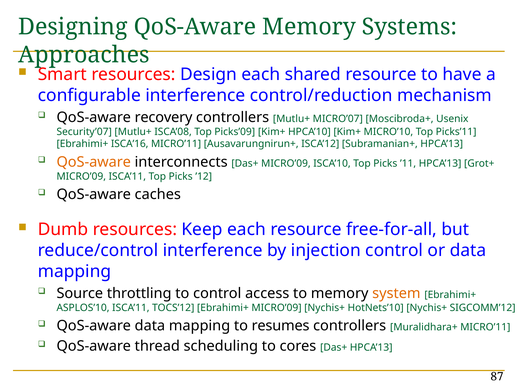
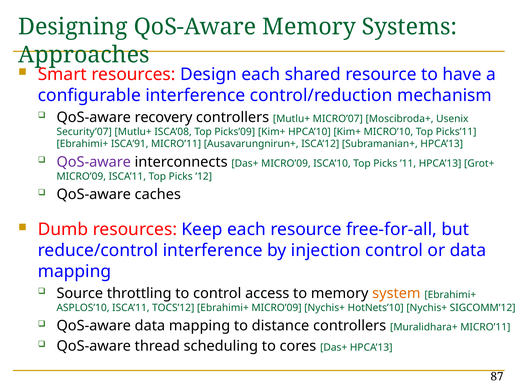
ISCA’16: ISCA’16 -> ISCA’91 (130, 144)
QoS-aware colour: orange -> purple (94, 162)
resumes: resumes -> distance (280, 325)
